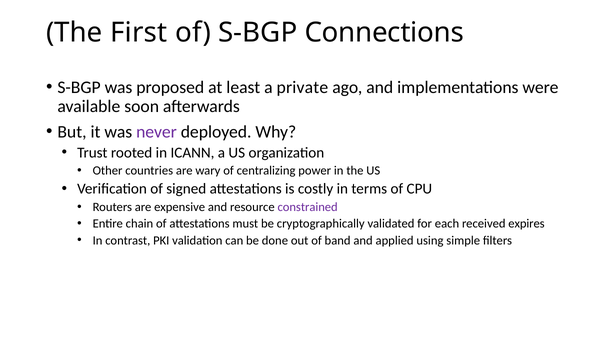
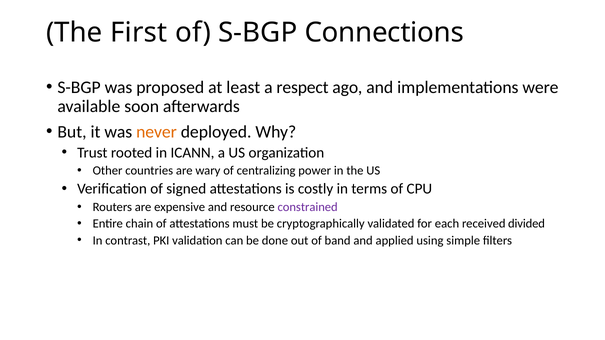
private: private -> respect (303, 87)
never colour: purple -> orange (157, 132)
expires: expires -> divided (527, 224)
